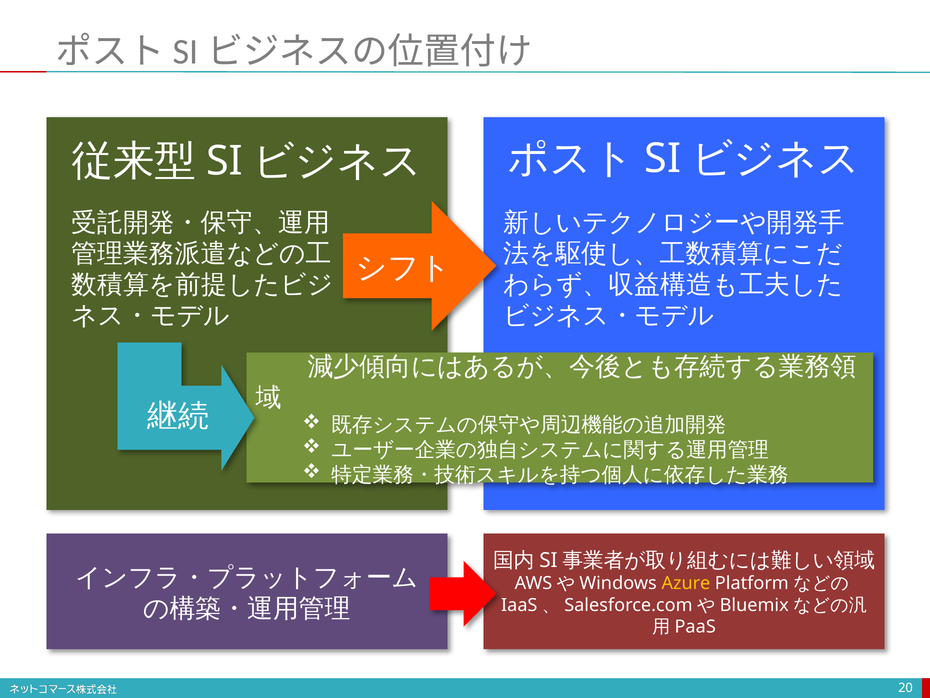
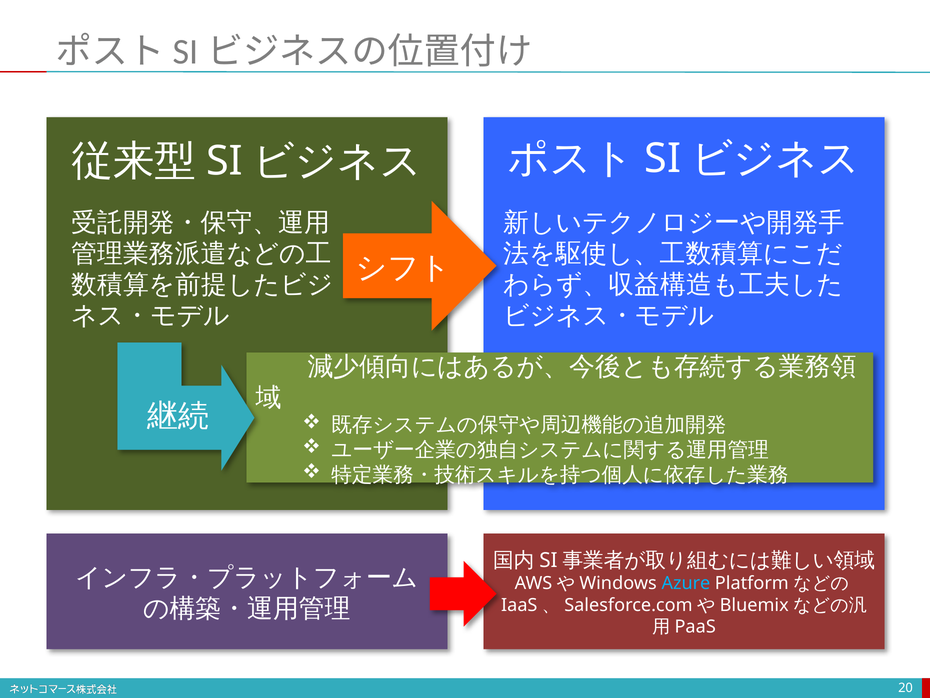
Azure colour: yellow -> light blue (686, 583)
